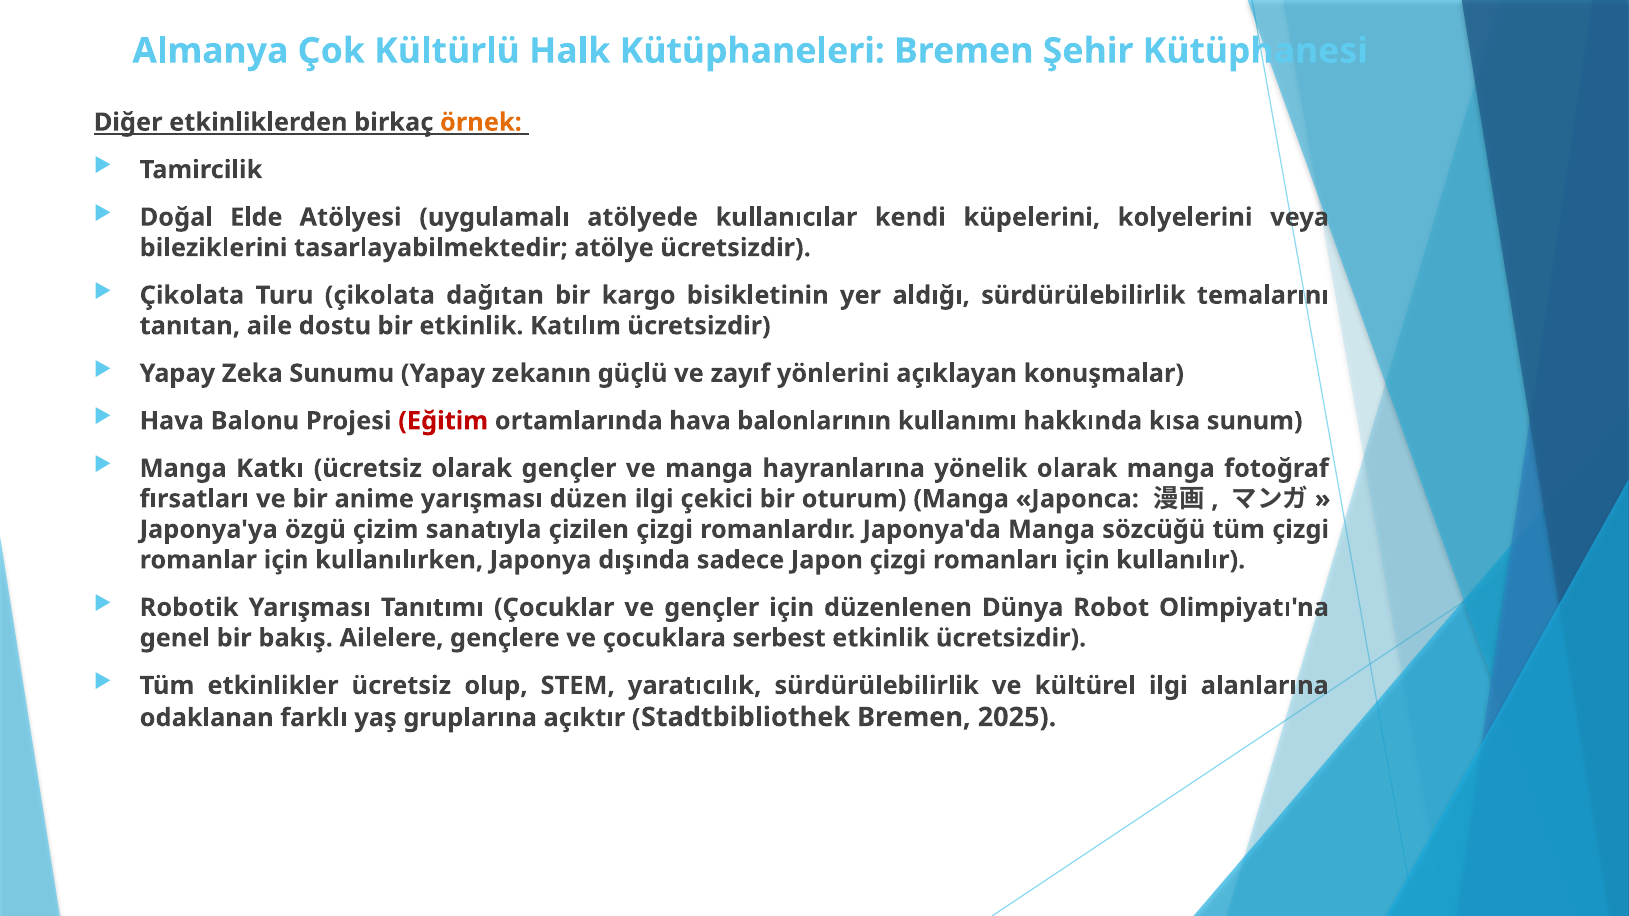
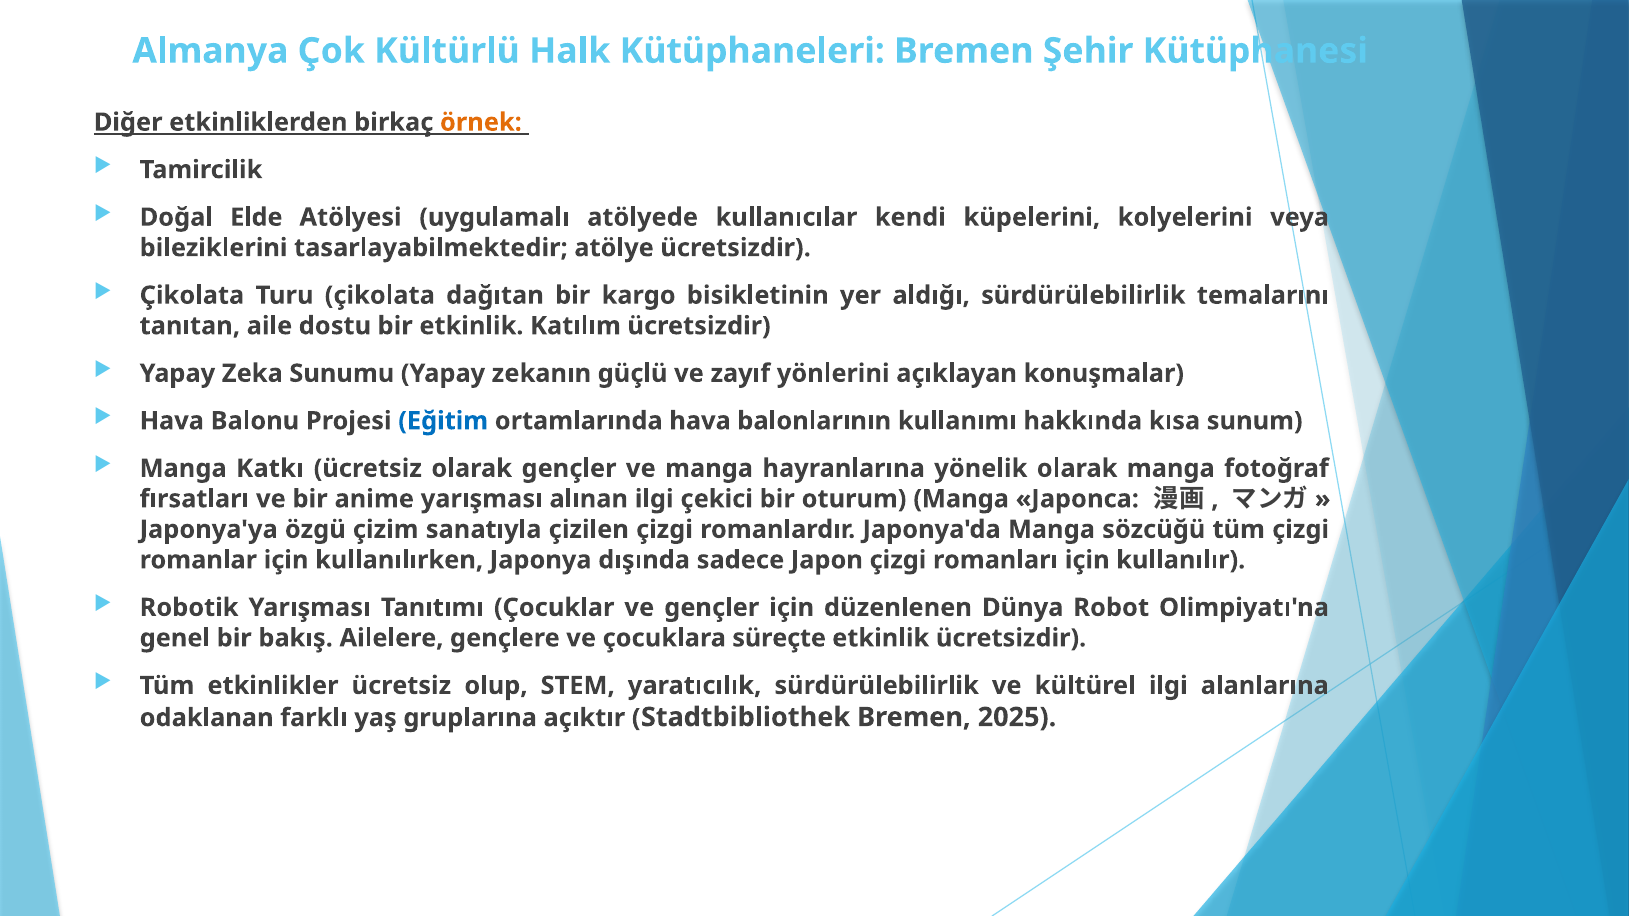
Eğitim colour: red -> blue (443, 421)
düzen: düzen -> alınan (589, 499)
serbest: serbest -> süreçte (779, 638)
